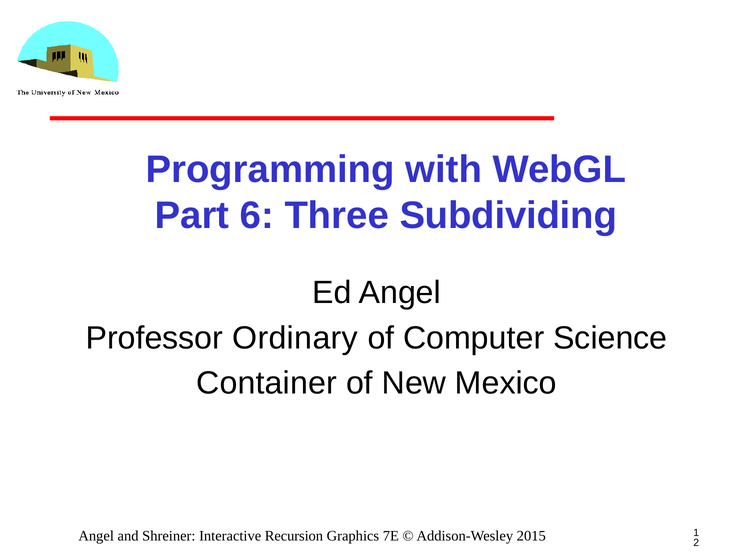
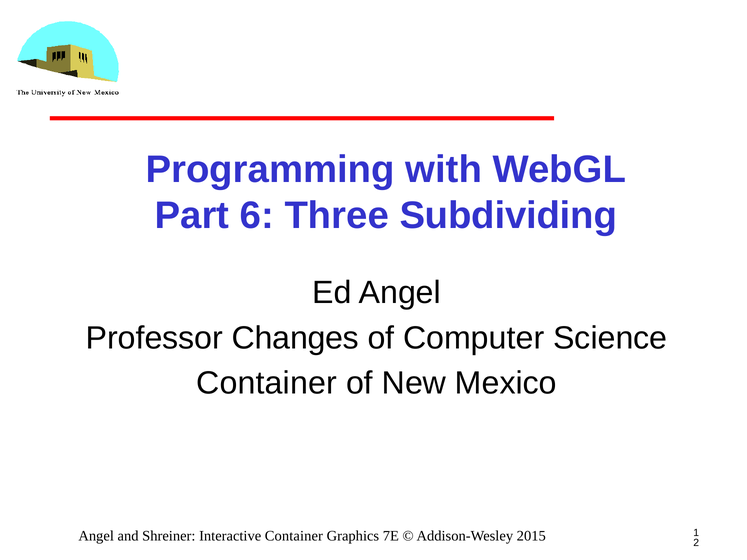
Ordinary: Ordinary -> Changes (295, 338)
Interactive Recursion: Recursion -> Container (294, 536)
